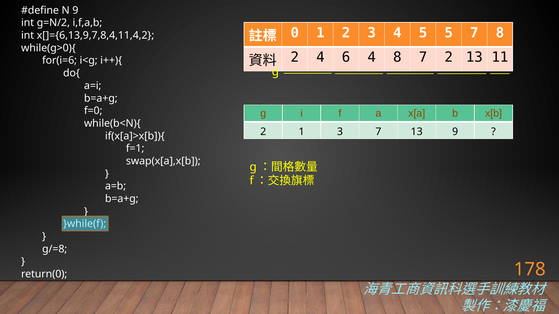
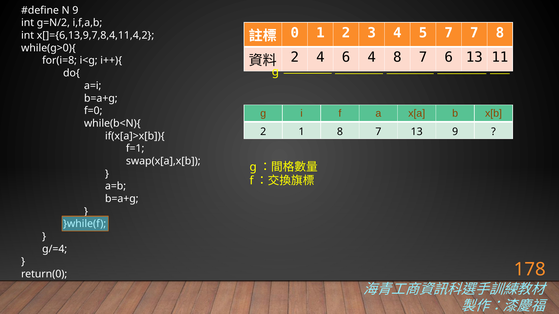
5 5: 5 -> 7 (449, 33)
7 2: 2 -> 6 (449, 57)
for(i=6: for(i=6 -> for(i=8 (60, 61)
1 3: 3 -> 8 (340, 132)
g/=8: g/=8 -> g/=4 (55, 249)
